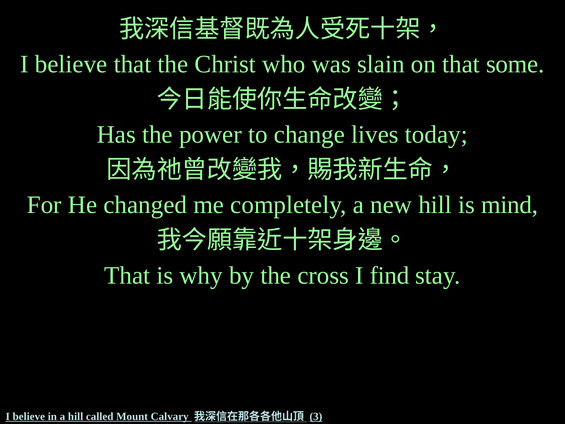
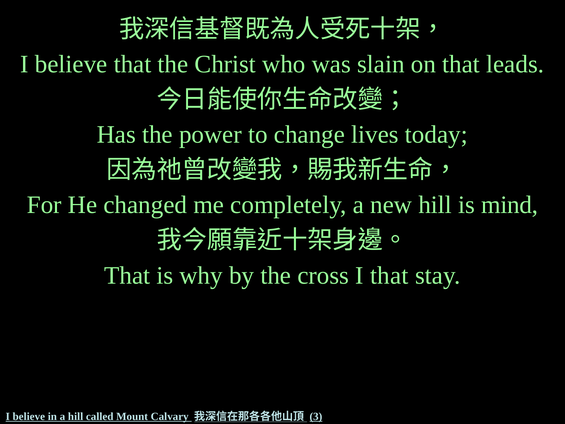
some: some -> leads (515, 64)
I find: find -> that (389, 275)
